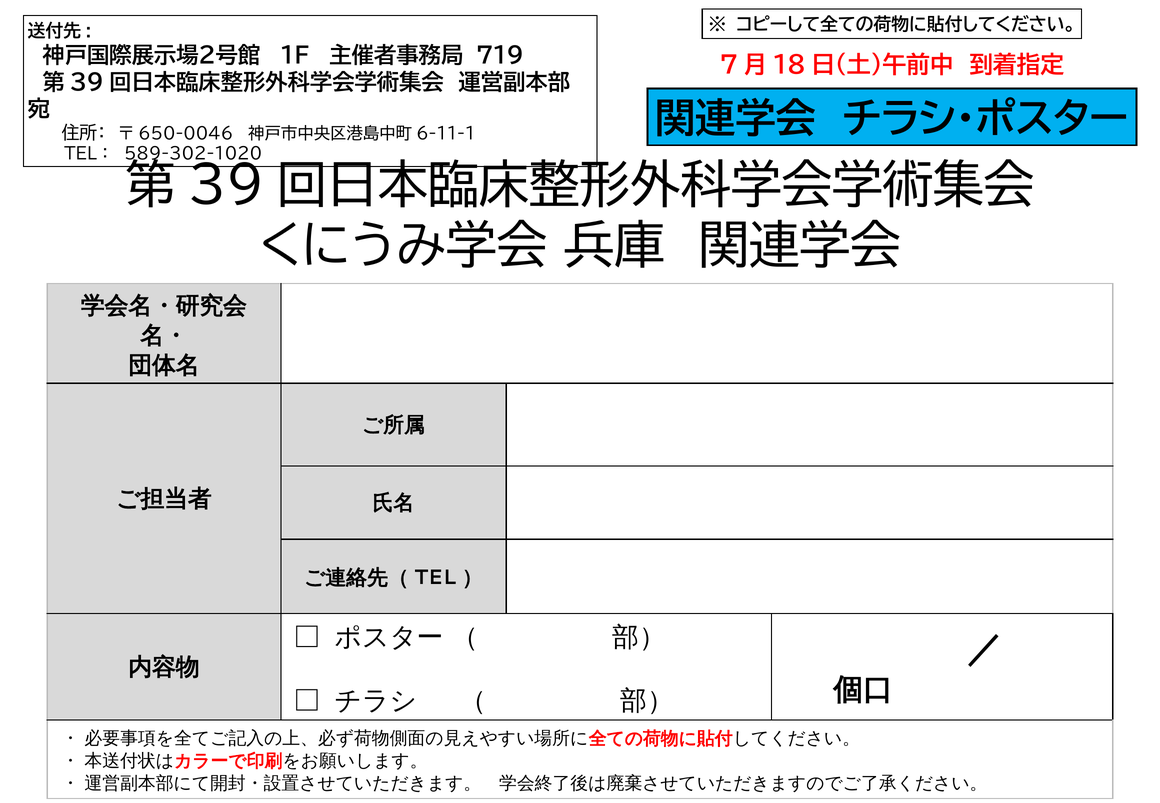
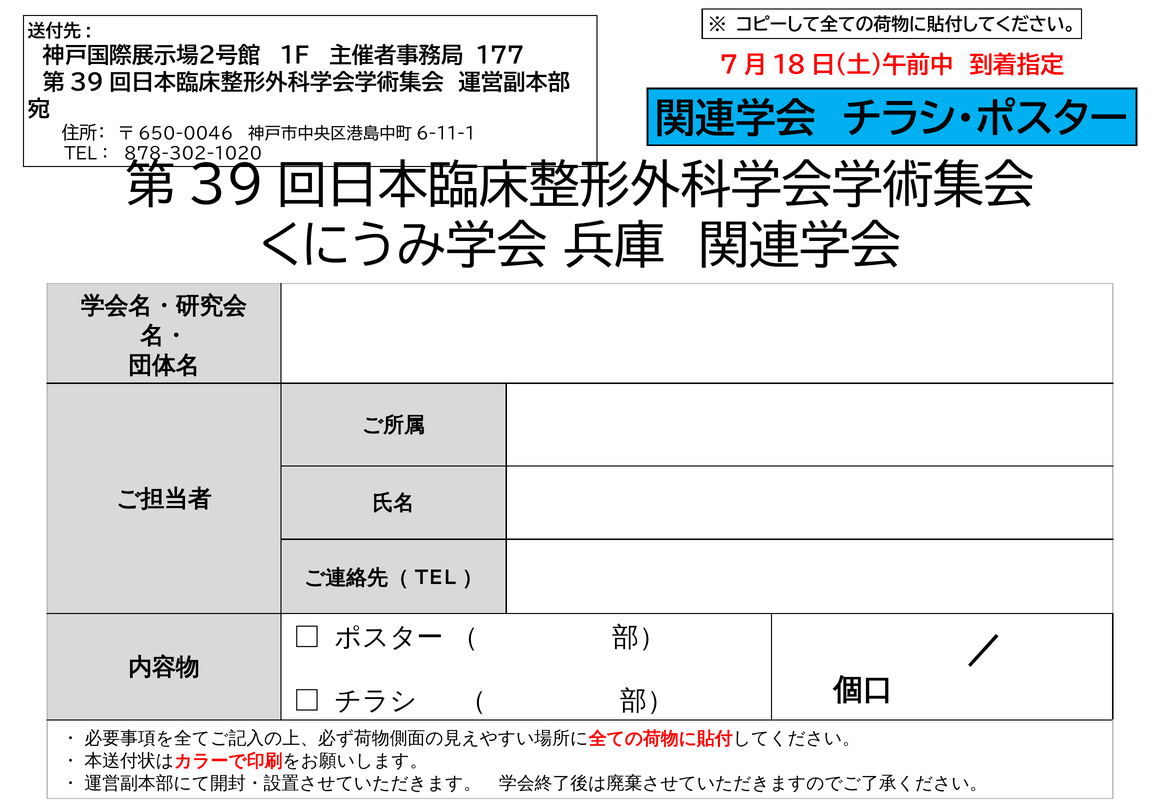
719: 719 -> 177 (500, 56)
589-302-1020: 589-302-1020 -> 878-302-1020 (193, 154)
